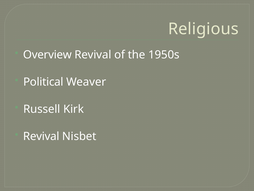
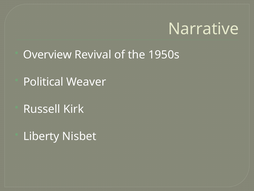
Religious: Religious -> Narrative (203, 29)
Revival: Revival -> Liberty (41, 136)
